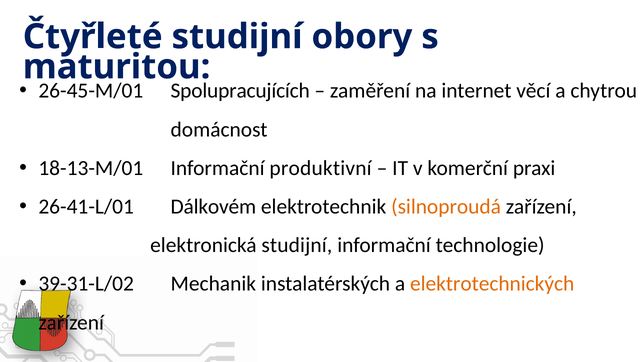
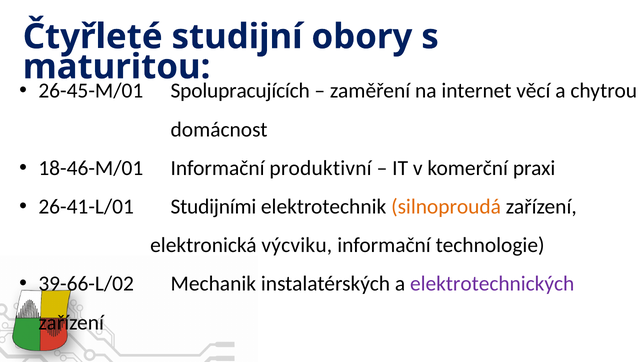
18-13-M/01: 18-13-M/01 -> 18-46-M/01 (91, 168)
Dálkovém: Dálkovém -> Studijními (213, 207)
elektronická studijní: studijní -> výcviku (297, 245)
39-31-L/02: 39-31-L/02 -> 39-66-L/02 (86, 284)
elektrotechnických colour: orange -> purple (492, 284)
